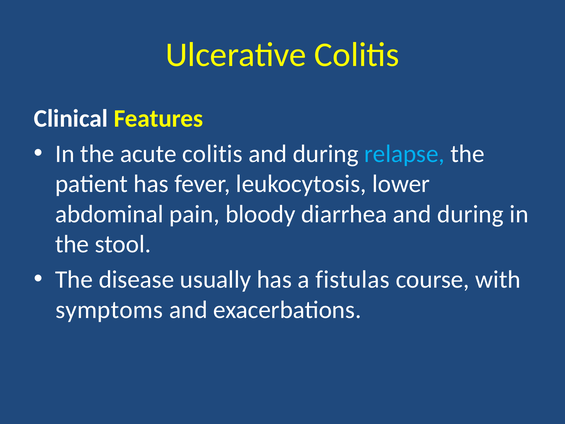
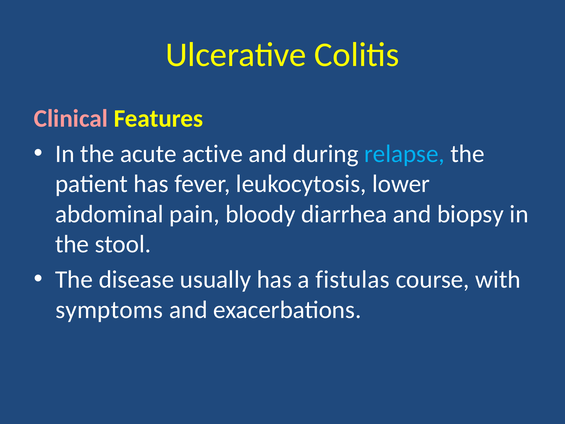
Clinical colour: white -> pink (71, 119)
acute colitis: colitis -> active (213, 154)
diarrhea and during: during -> biopsy (470, 214)
